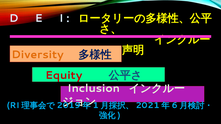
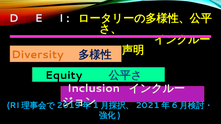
Equity colour: red -> black (64, 75)
